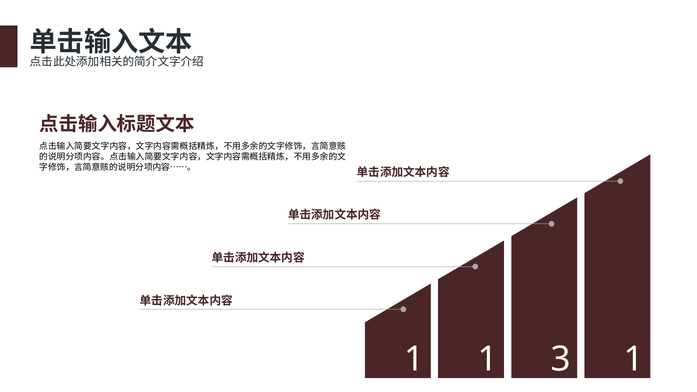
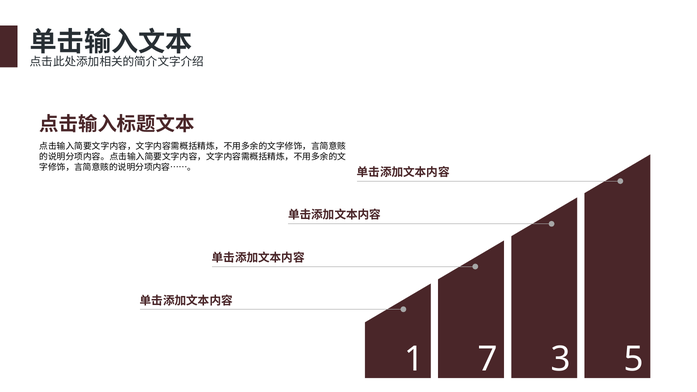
1 1: 1 -> 7 (488, 359)
3 1: 1 -> 5 (634, 359)
